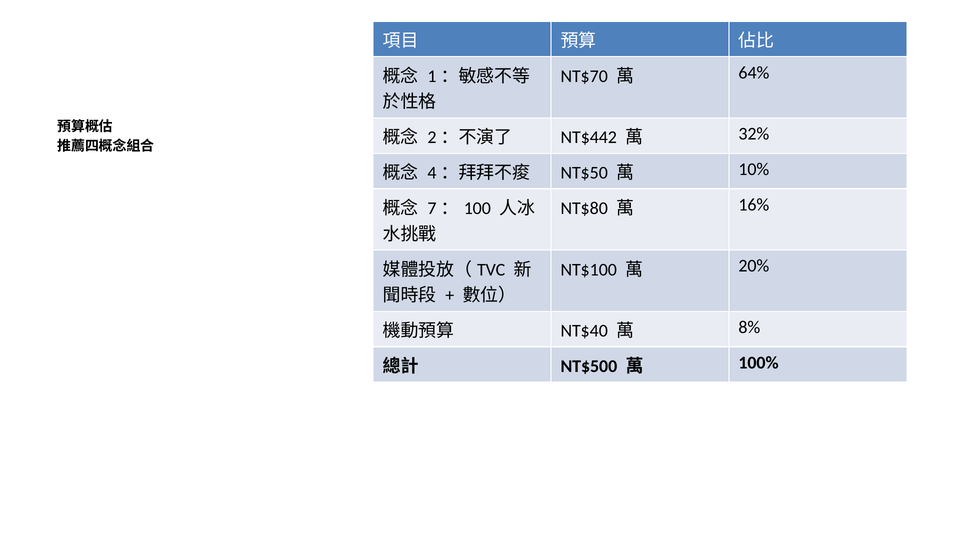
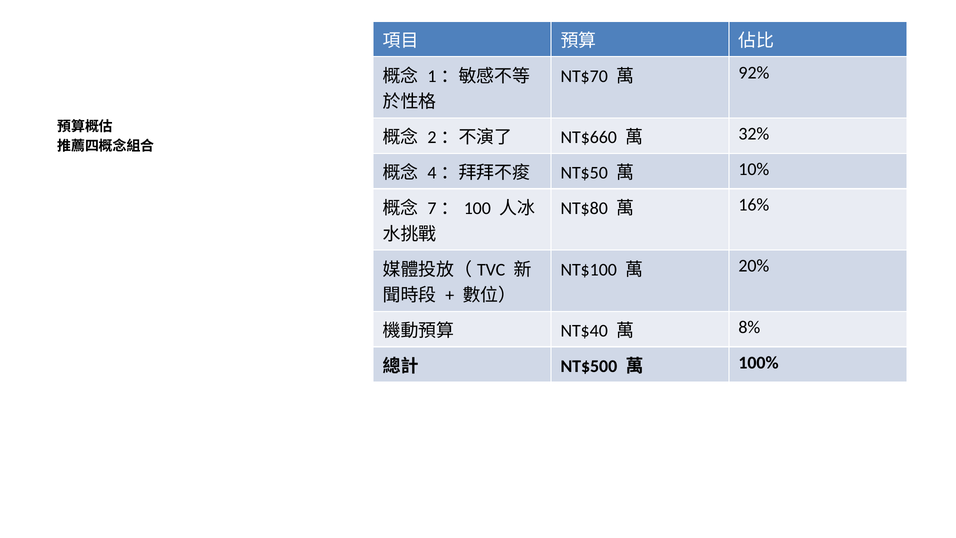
64%: 64% -> 92% (754, 73)
NT$442: NT$442 -> NT$660 (589, 137)
